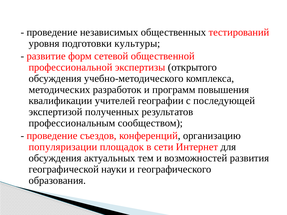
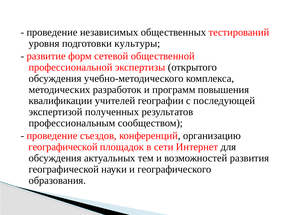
популяризации: популяризации -> географической (63, 147)
